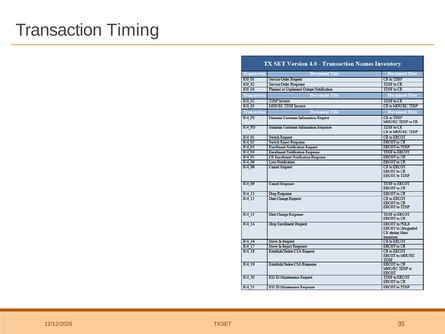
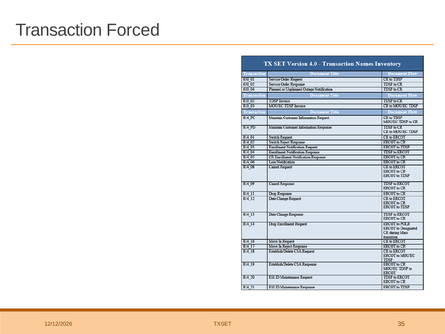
Timing: Timing -> Forced (133, 30)
